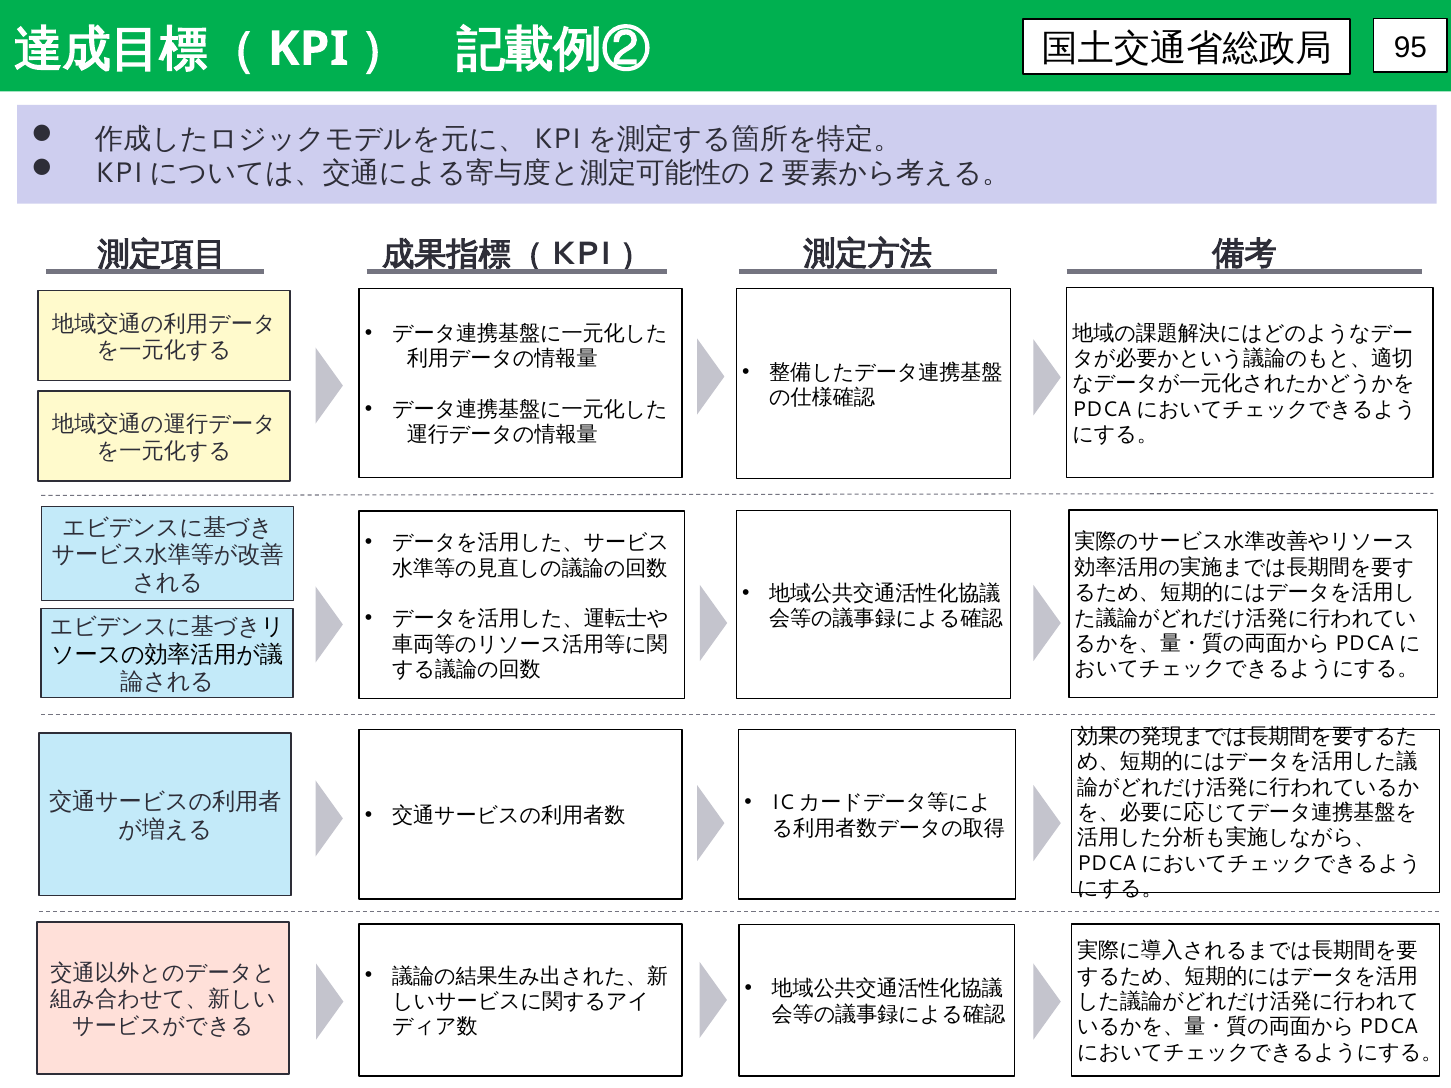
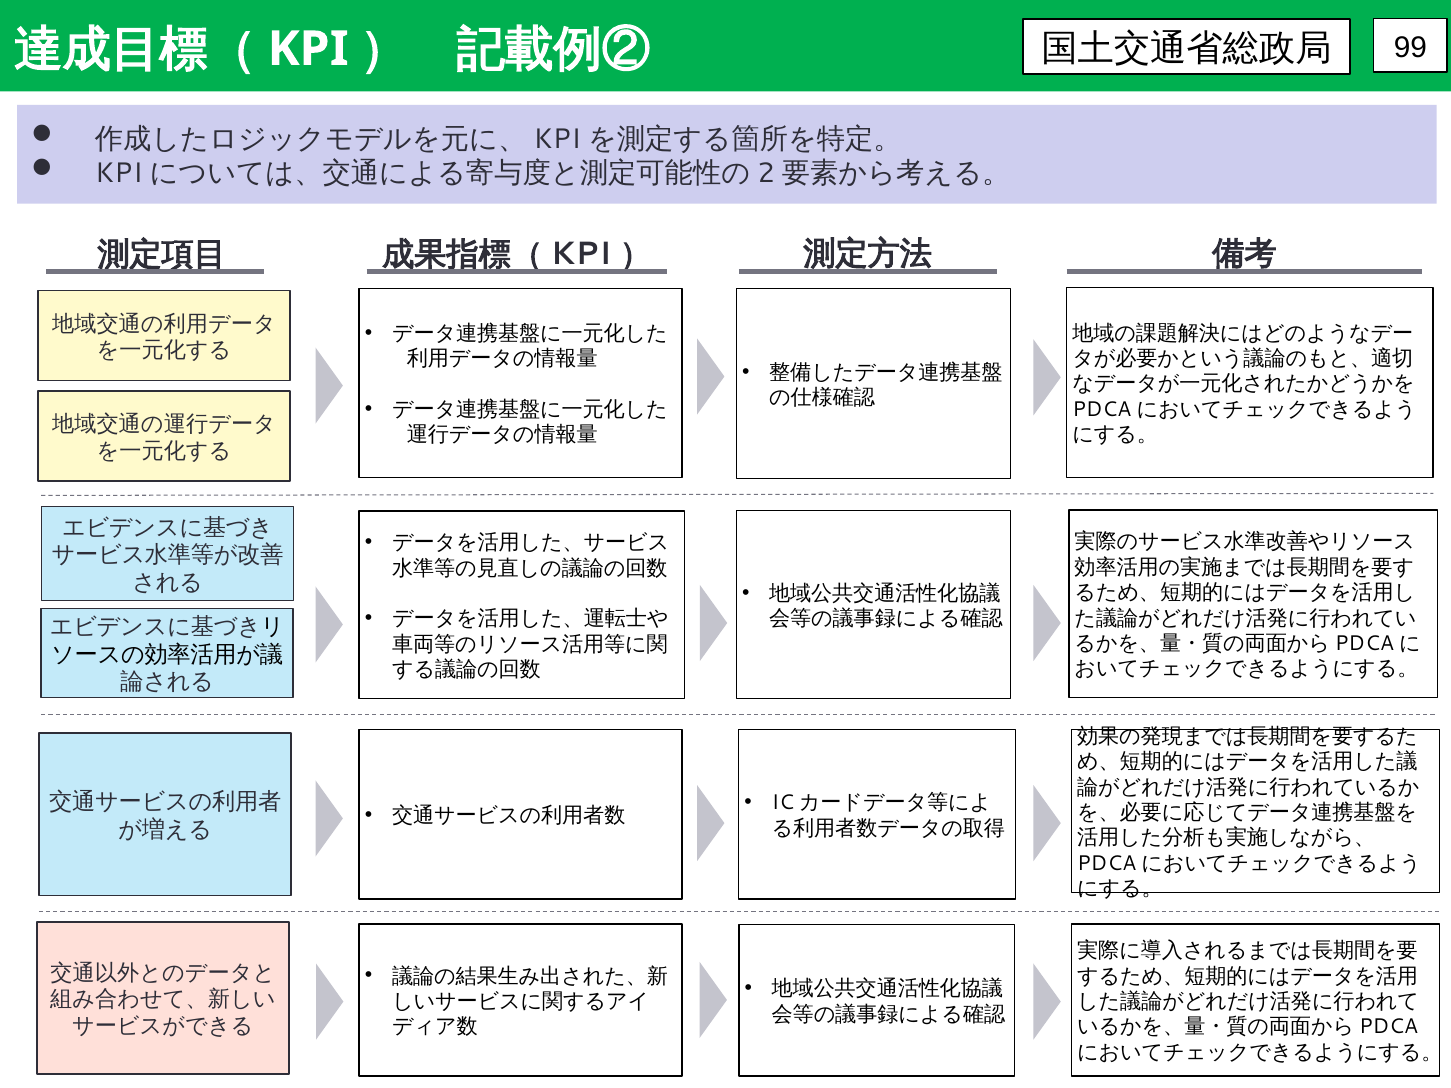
95: 95 -> 99 (1410, 47)
